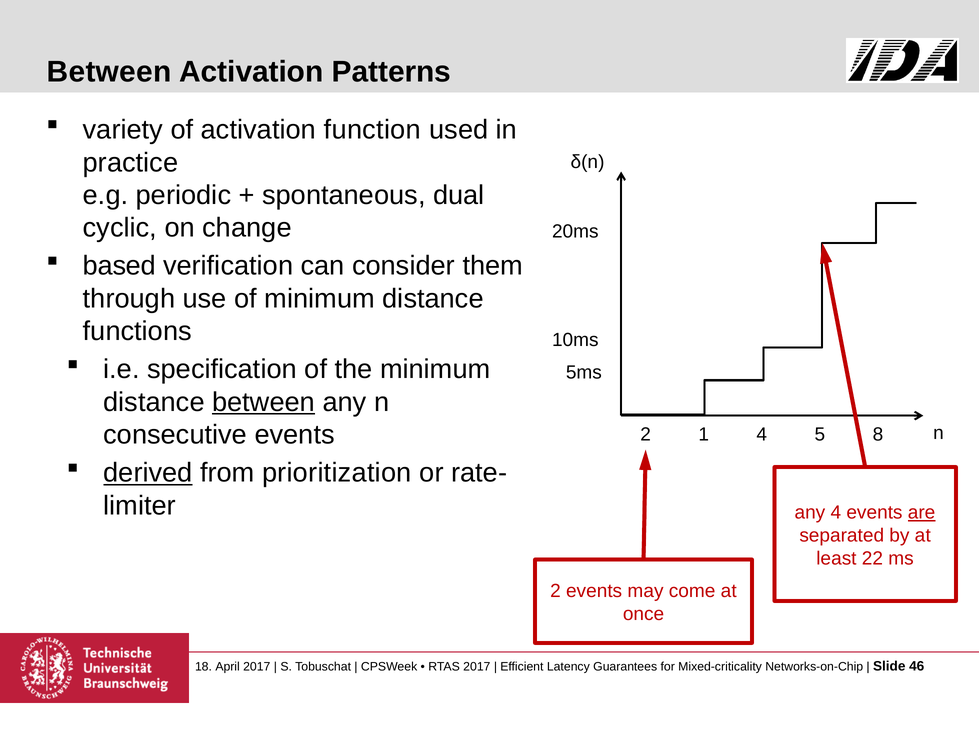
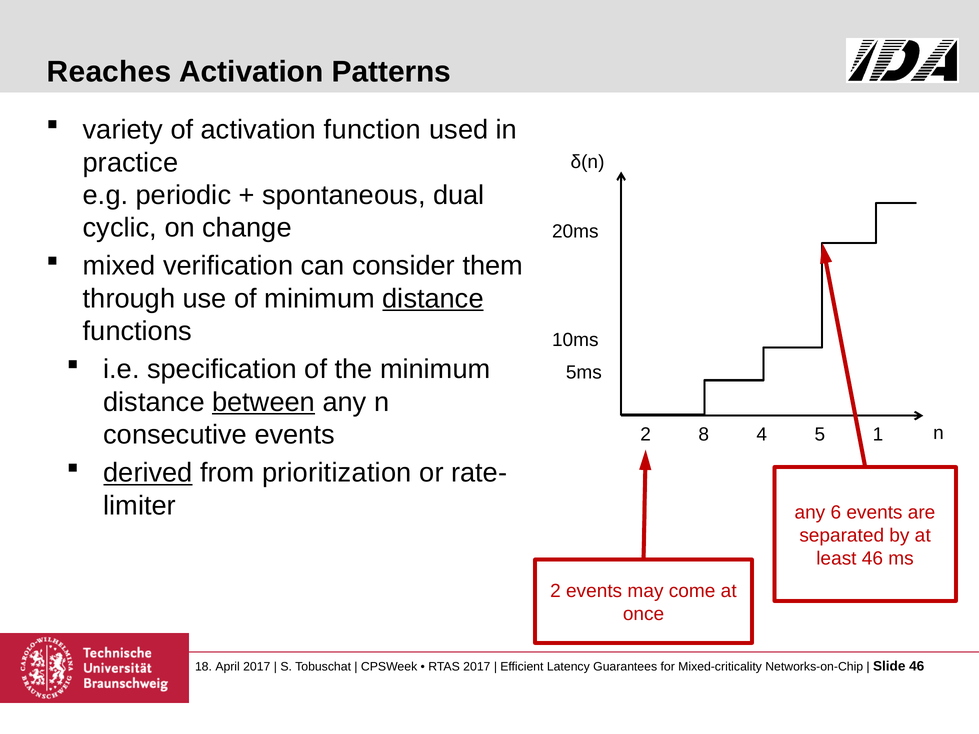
Between: Between -> Reaches (109, 72)
based: based -> mixed (119, 266)
distance underline: none -> present (433, 299)
1: 1 -> 8 (704, 435)
8: 8 -> 1 (878, 435)
any 4: 4 -> 6 (836, 513)
are underline: present -> none (922, 513)
least 22: 22 -> 46 (872, 558)
